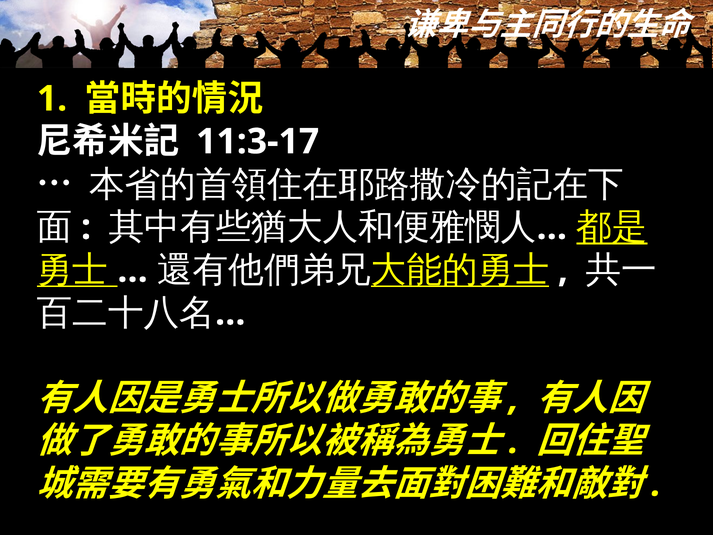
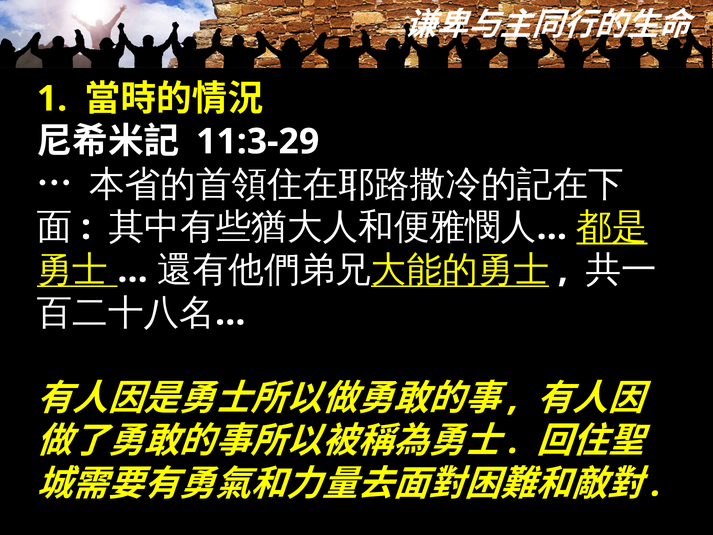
11:3-17: 11:3-17 -> 11:3-29 (258, 142)
